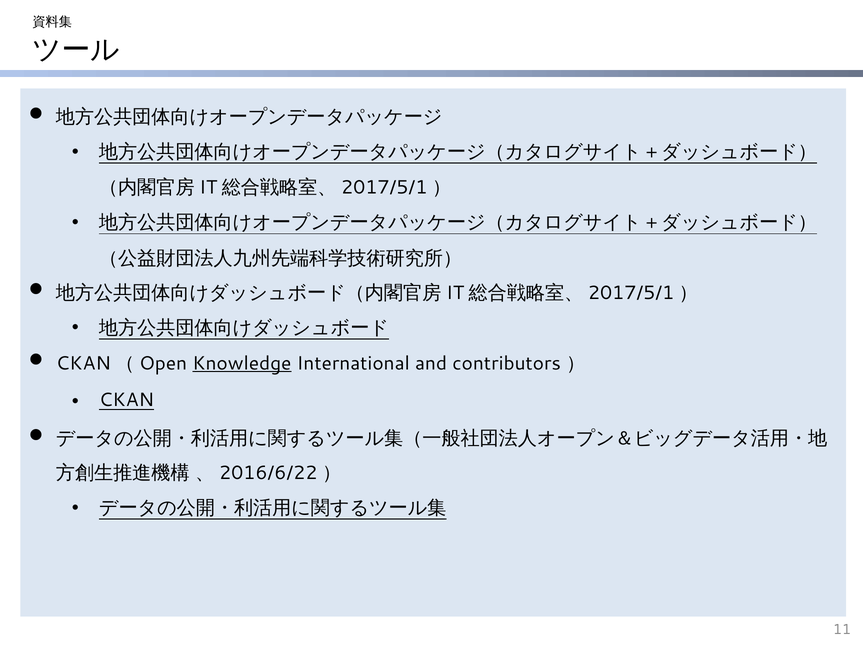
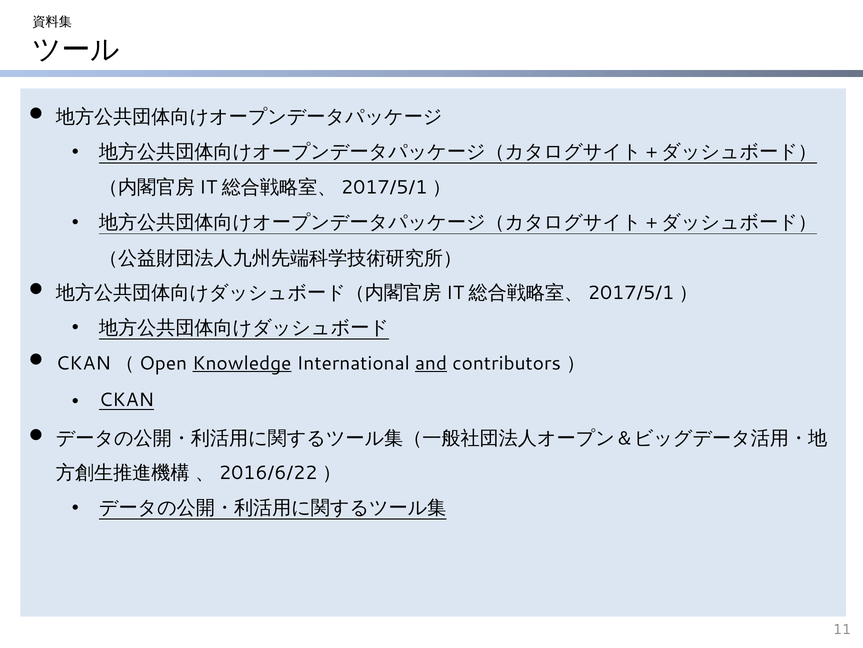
and underline: none -> present (431, 363)
